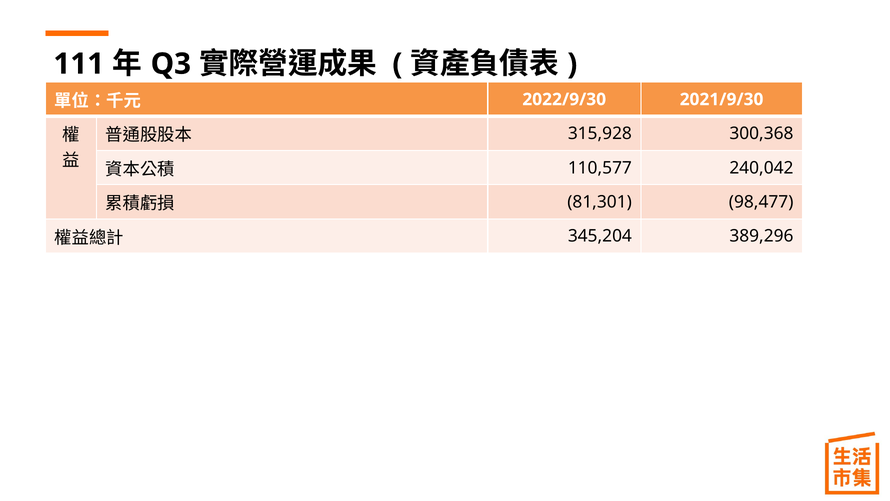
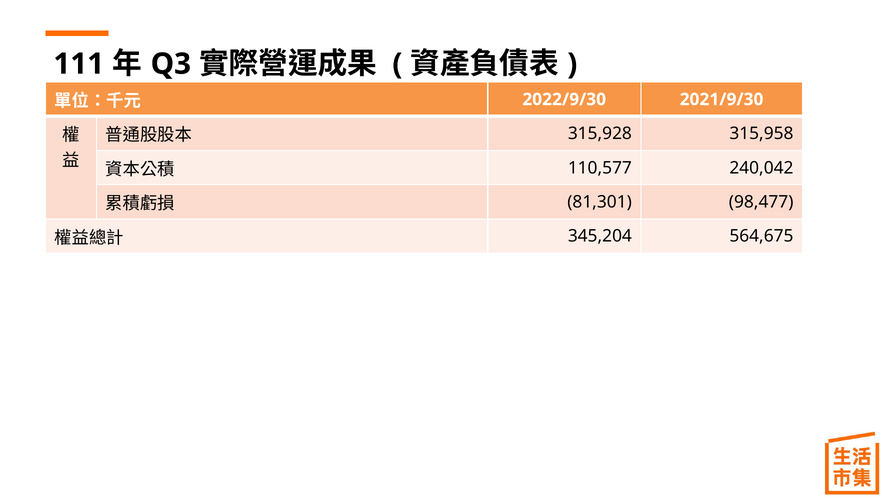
300,368: 300,368 -> 315,958 (761, 134)
389,296: 389,296 -> 564,675 (761, 236)
